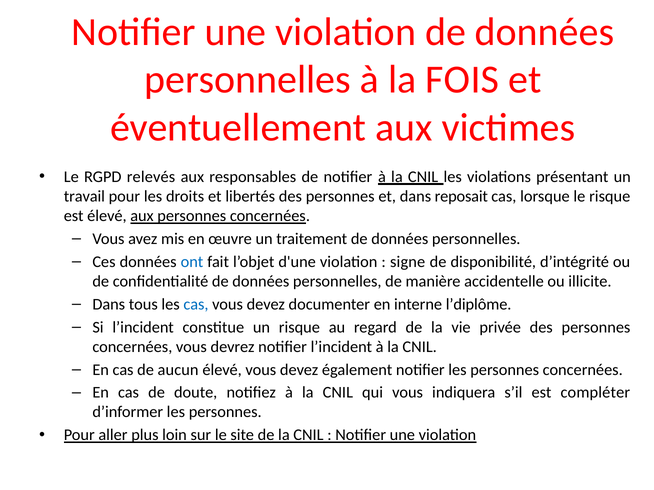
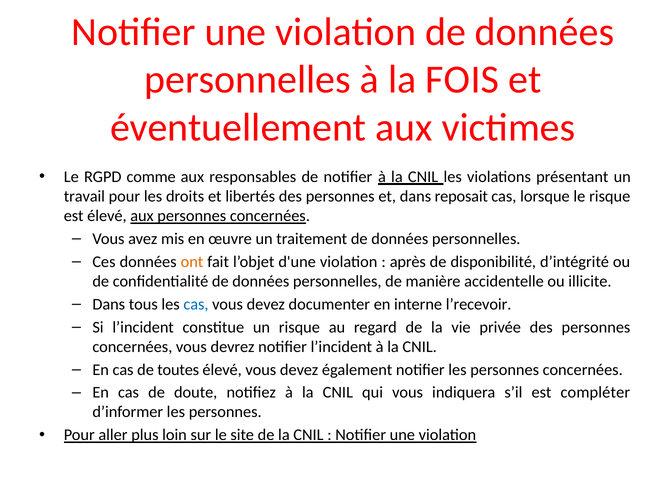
relevés: relevés -> comme (151, 177)
ont colour: blue -> orange (192, 262)
signe: signe -> après (408, 262)
l’diplôme: l’diplôme -> l’recevoir (479, 305)
aucun: aucun -> toutes (178, 370)
